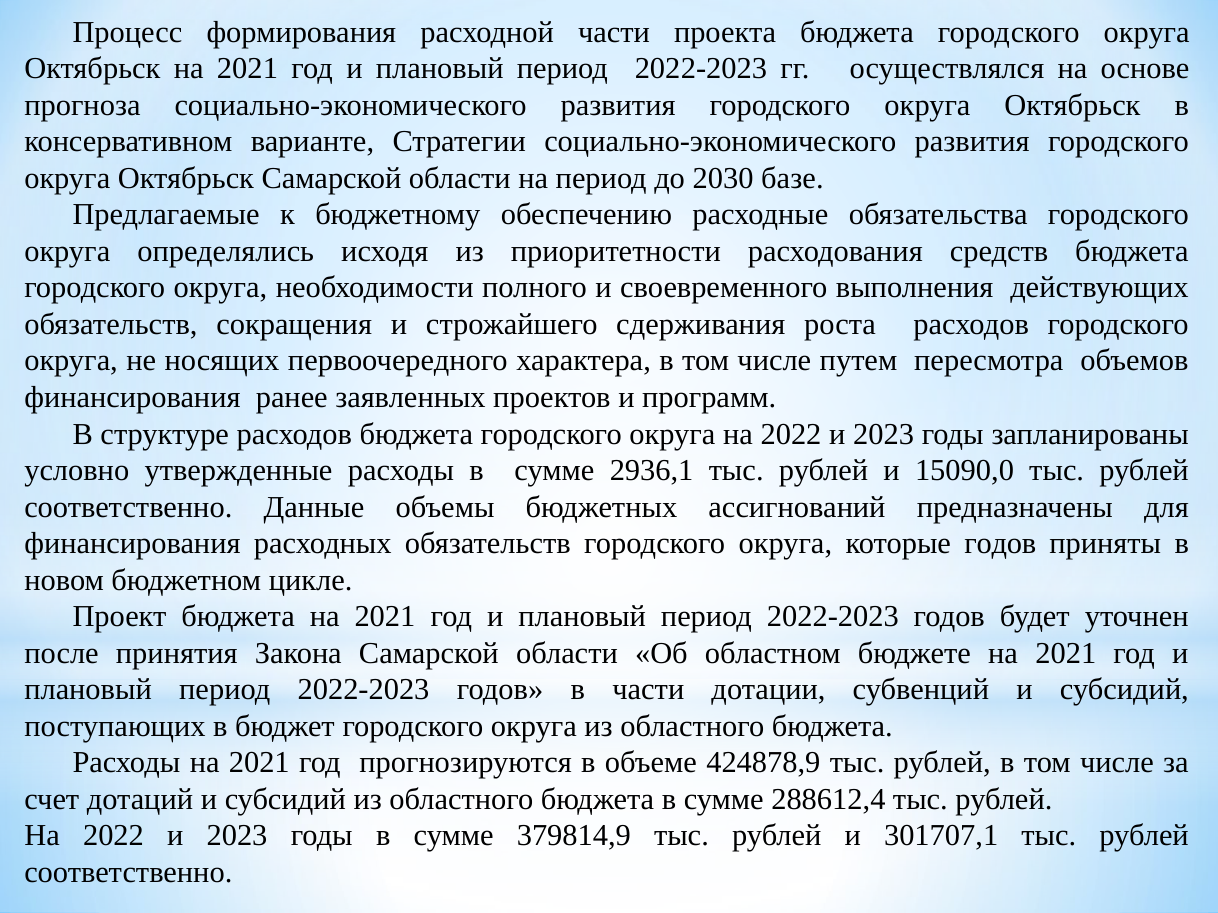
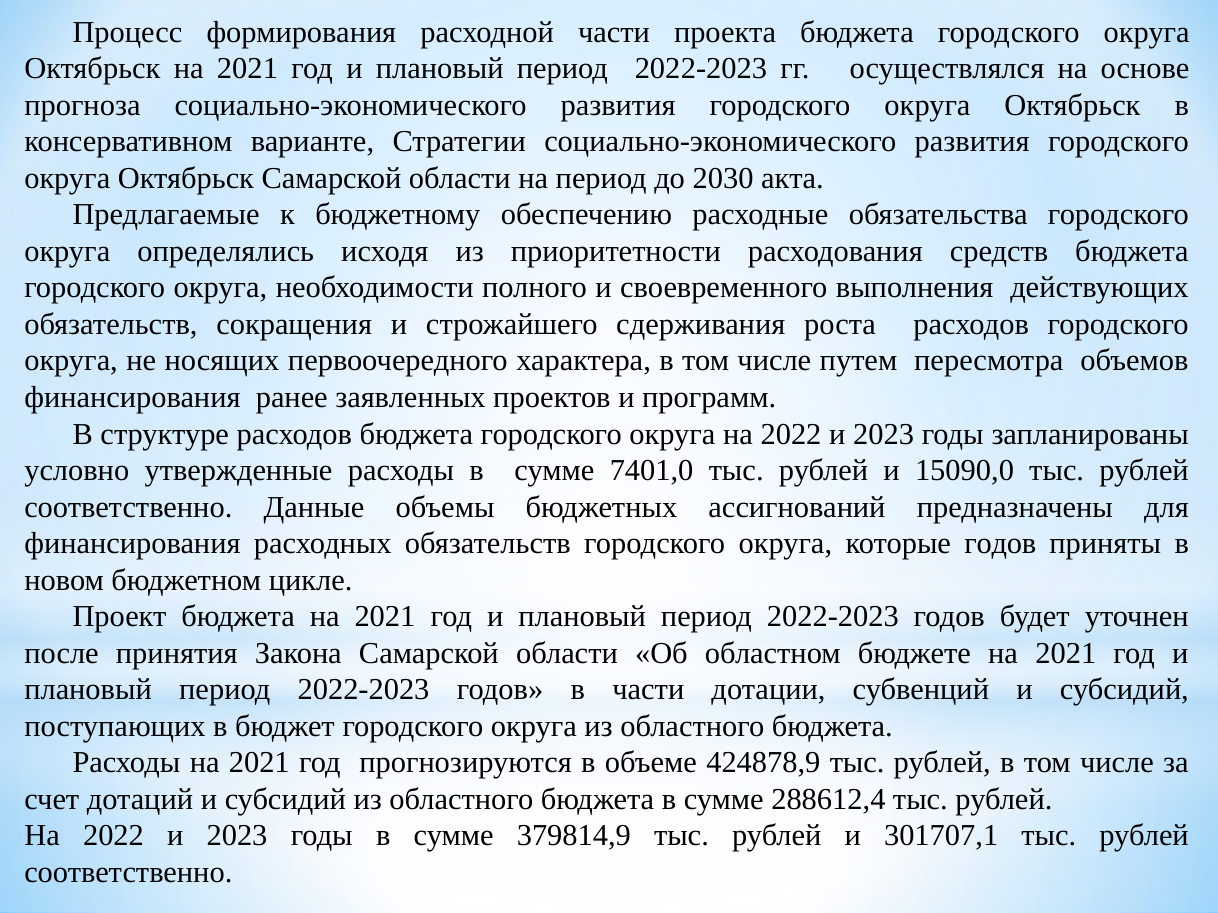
базе: базе -> акта (792, 178)
2936,1: 2936,1 -> 7401,0 (652, 471)
